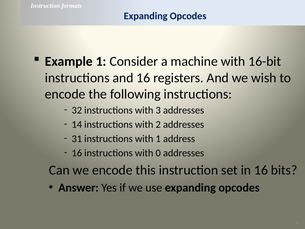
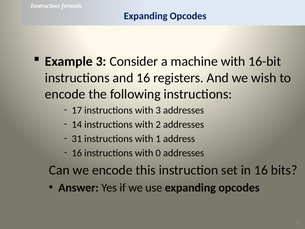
Example 1: 1 -> 3 (101, 61)
32: 32 -> 17 (77, 110)
